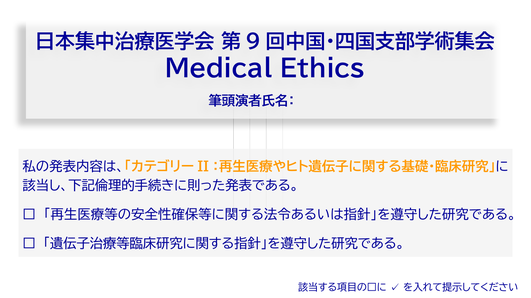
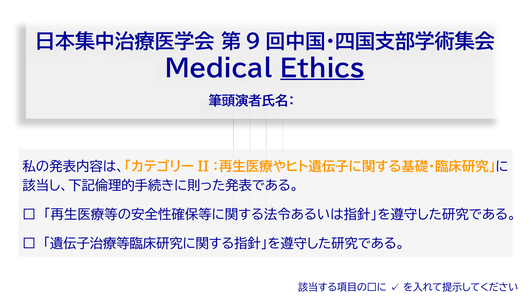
Ethics underline: none -> present (322, 69)
